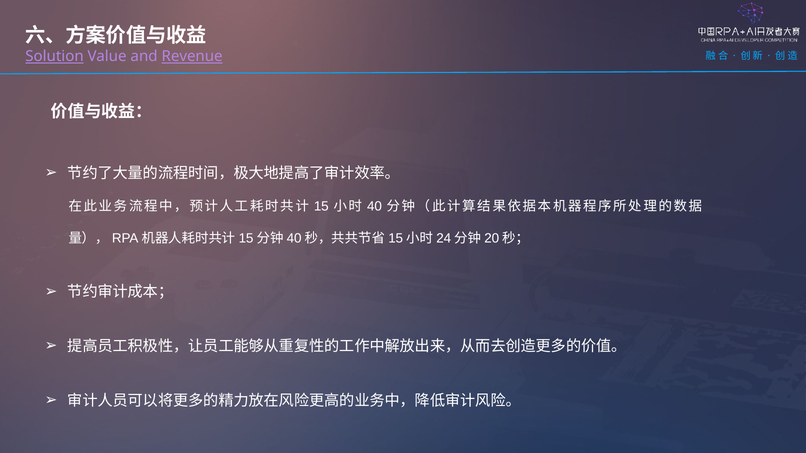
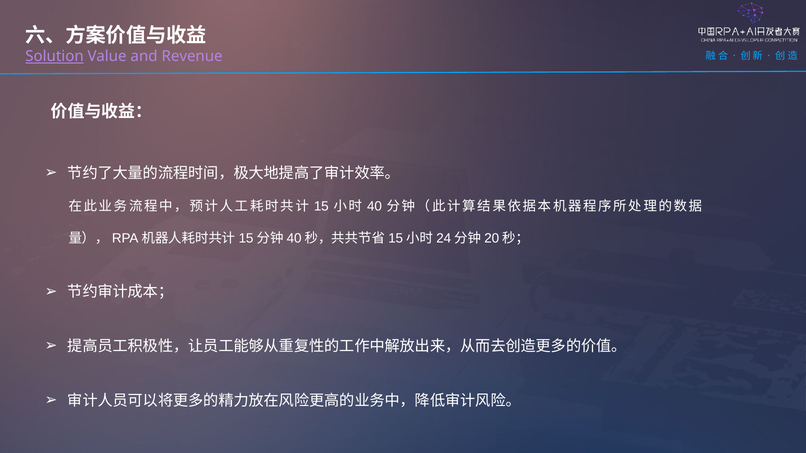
Revenue underline: present -> none (192, 57)
